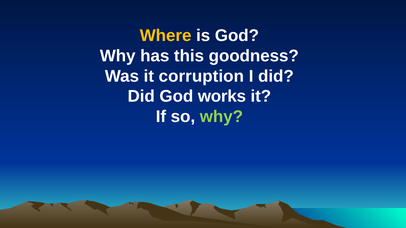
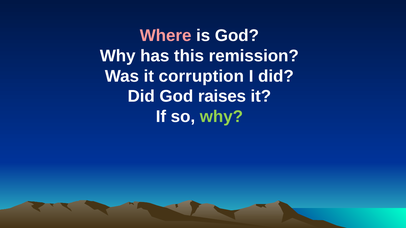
Where colour: yellow -> pink (166, 36)
goodness: goodness -> remission (254, 56)
works: works -> raises (222, 97)
